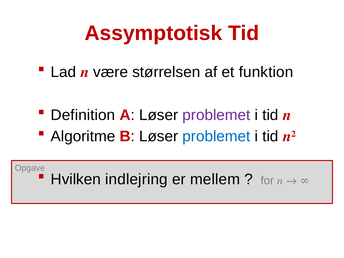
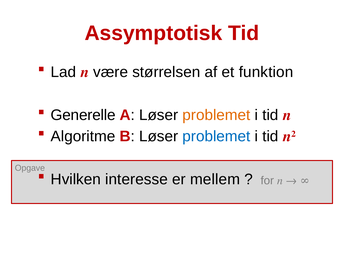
Definition: Definition -> Generelle (83, 115)
problemet colour: purple -> orange (216, 115)
indlejring: indlejring -> interesse (136, 179)
